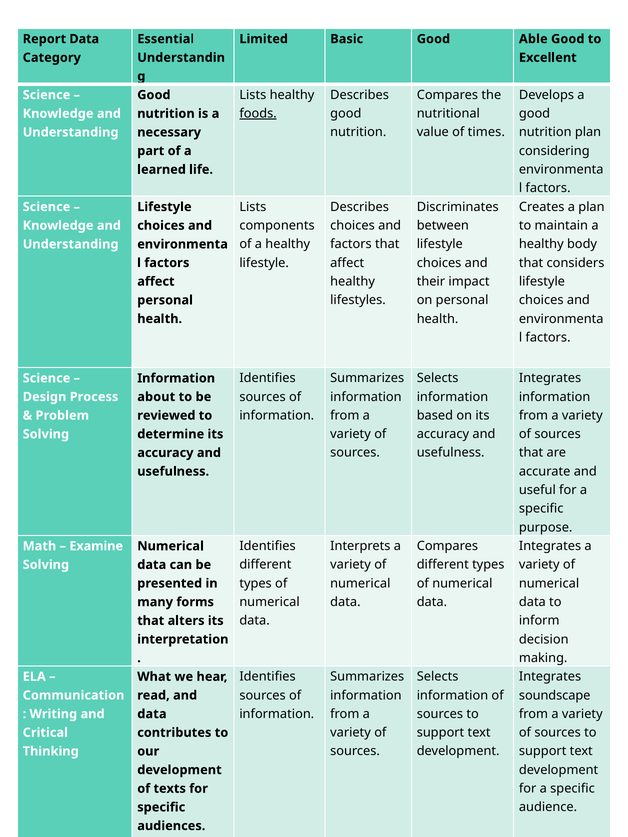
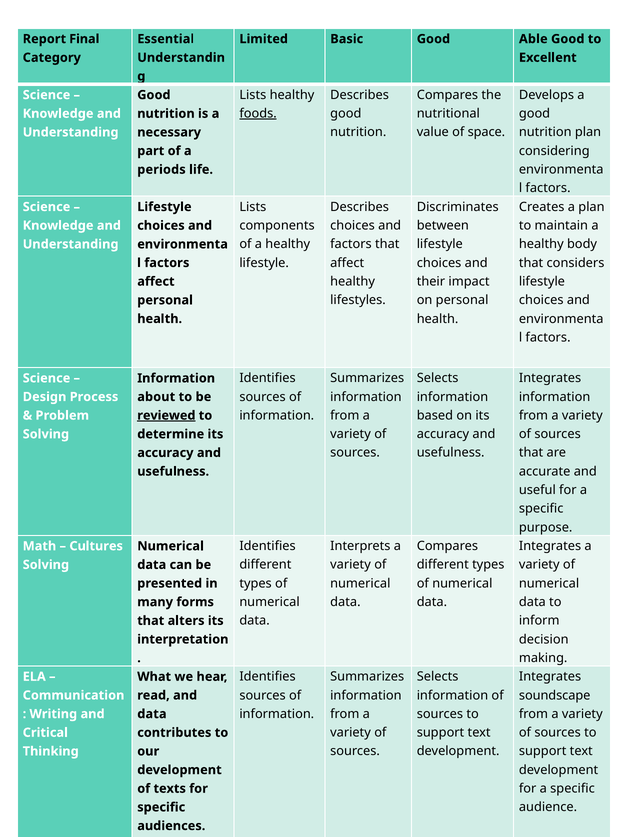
Report Data: Data -> Final (84, 39)
times: times -> space (486, 132)
learned: learned -> periods (161, 170)
reviewed underline: none -> present (166, 416)
Examine: Examine -> Cultures (96, 546)
